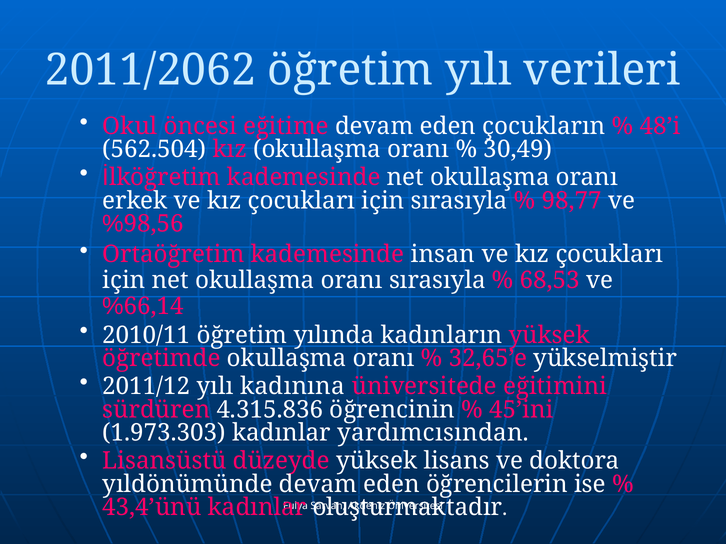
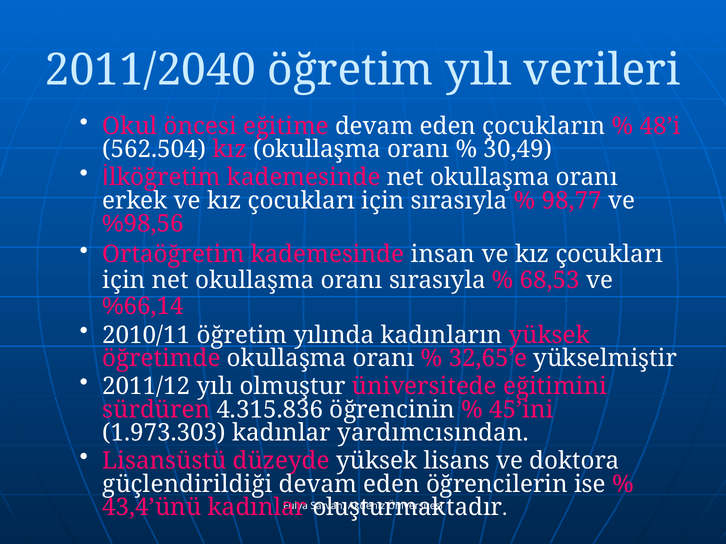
2011/2062: 2011/2062 -> 2011/2040 (150, 70)
kadınına: kadınına -> olmuştur (293, 387)
yıldönümünde: yıldönümünde -> güçlendirildiği (187, 484)
